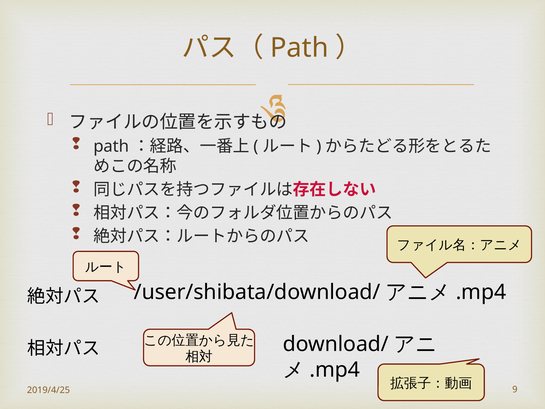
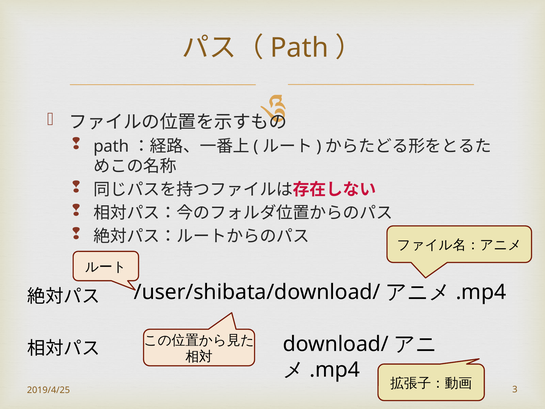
9: 9 -> 3 (515, 389)
